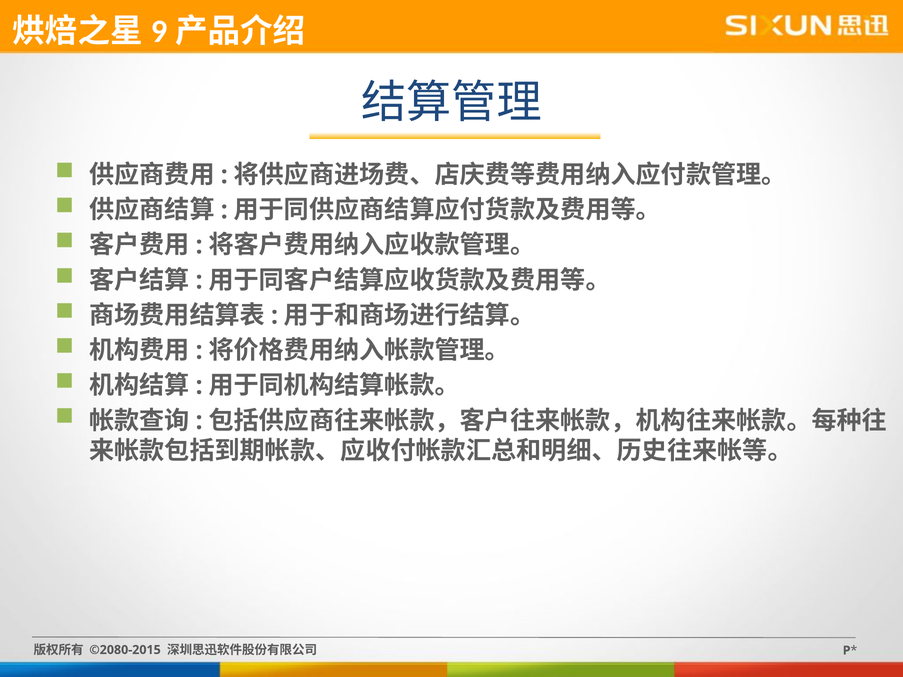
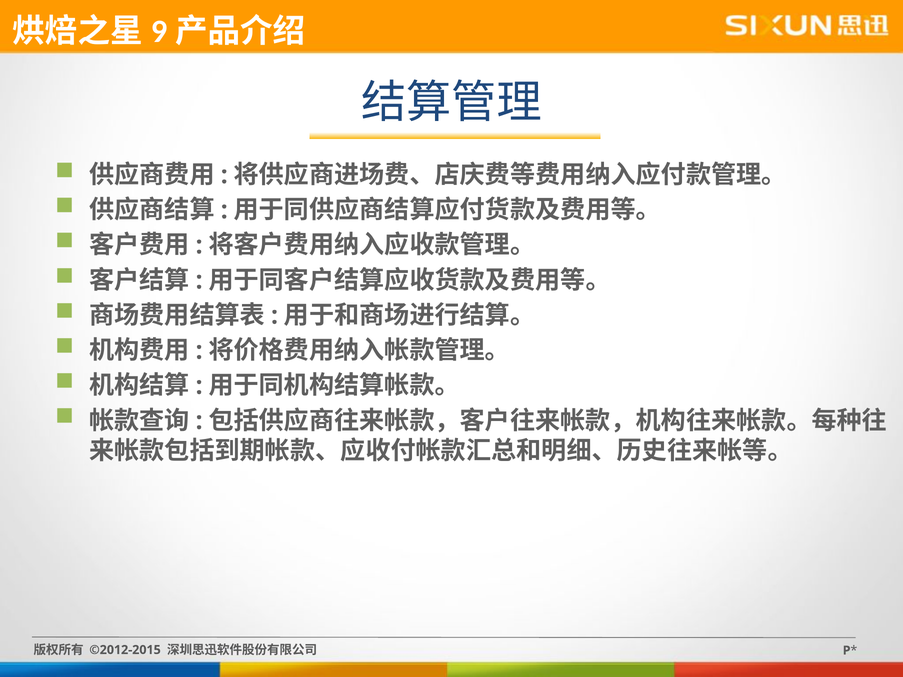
©2080-2015: ©2080-2015 -> ©2012-2015 (125, 650)
